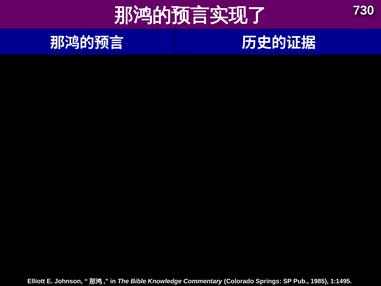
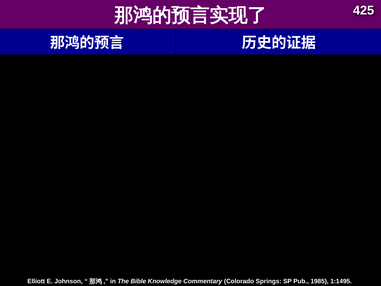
730: 730 -> 425 (364, 10)
